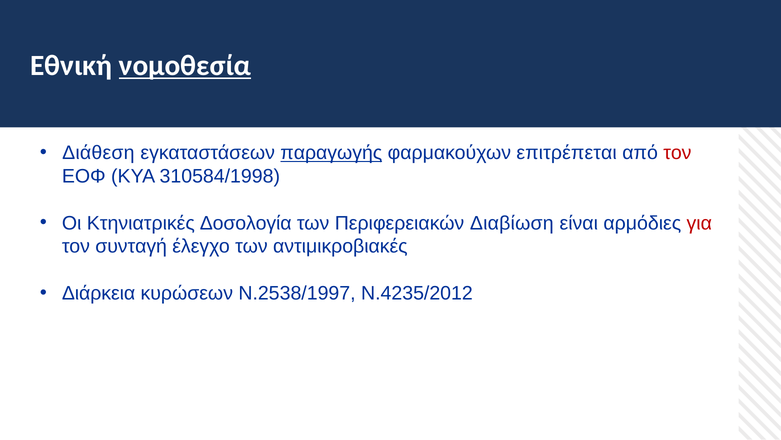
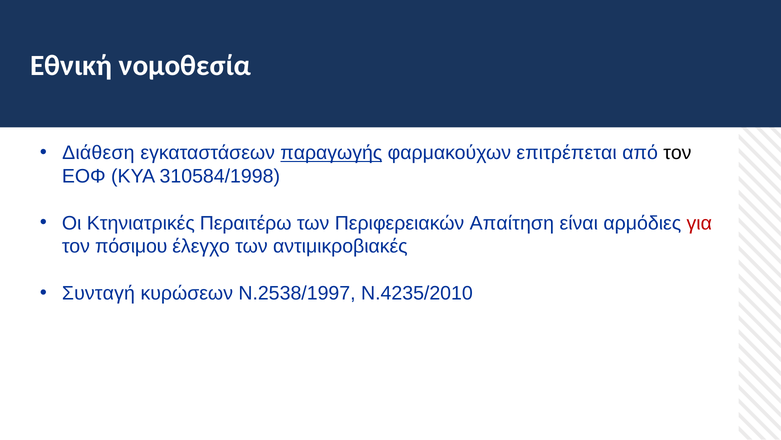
νομοθεσία underline: present -> none (185, 66)
τον colour: red -> black (677, 153)
Δοσολογία: Δοσολογία -> Περαιτέρω (246, 223)
Διαβίωση: Διαβίωση -> Απαίτηση (512, 223)
συνταγή: συνταγή -> πόσιμου (131, 247)
Διάρκεια: Διάρκεια -> Συνταγή (98, 293)
Ν.4235/2012: Ν.4235/2012 -> Ν.4235/2010 (417, 293)
